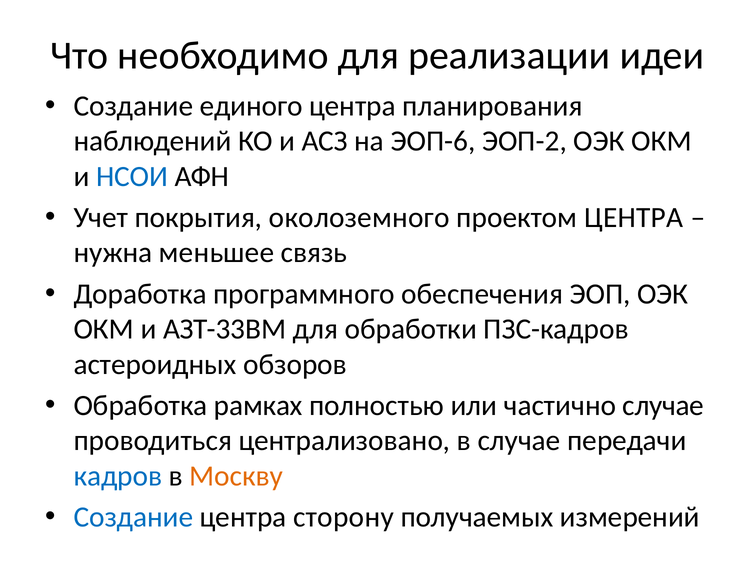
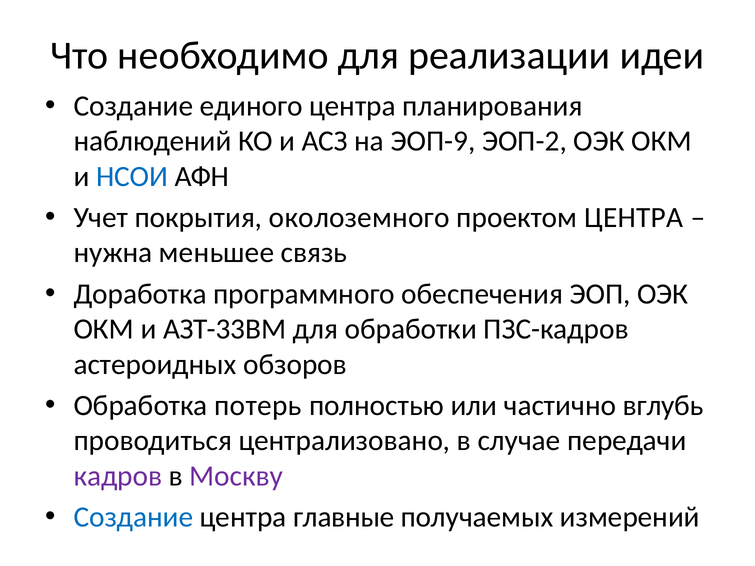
ЭОП-6: ЭОП-6 -> ЭОП-9 (433, 141)
рамках: рамках -> потерь (258, 406)
частично случае: случае -> вглубь (663, 406)
кадров colour: blue -> purple (118, 476)
Москву colour: orange -> purple (236, 476)
сторону: сторону -> главные (344, 517)
